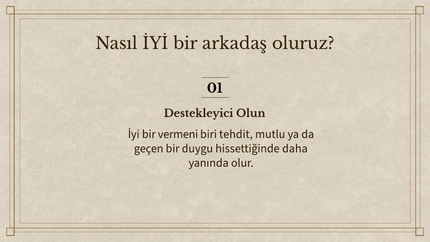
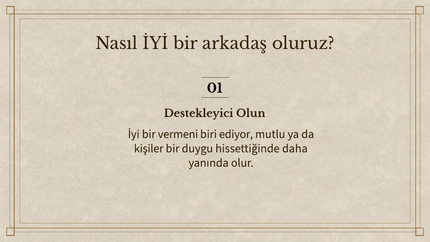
tehdit: tehdit -> ediyor (236, 134)
geçen: geçen -> kişiler (149, 148)
